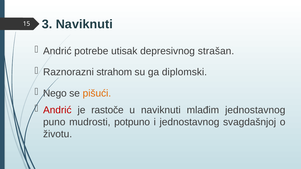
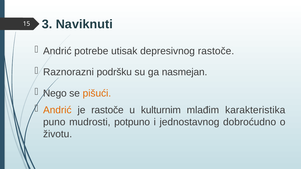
depresivnog strašan: strašan -> rastoče (216, 51)
strahom: strahom -> podršku (114, 72)
diplomski: diplomski -> nasmejan (185, 72)
Andrić colour: red -> orange (57, 110)
u naviknuti: naviknuti -> kulturnim (161, 110)
mlađim jednostavnog: jednostavnog -> karakteristika (255, 110)
svagdašnjoj: svagdašnjoj -> dobroćudno (250, 122)
